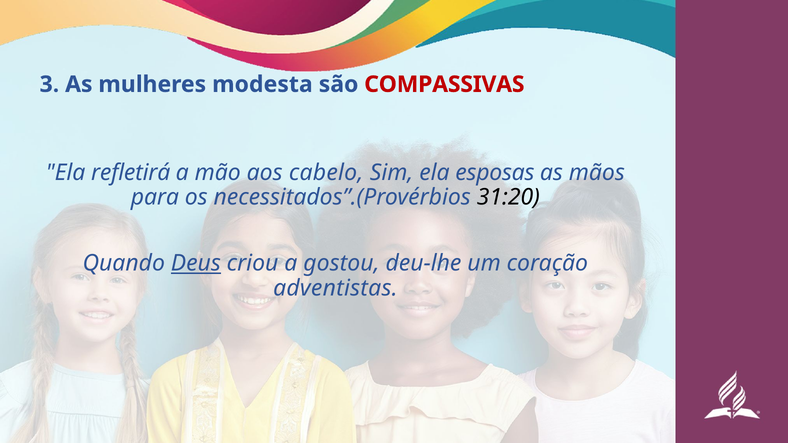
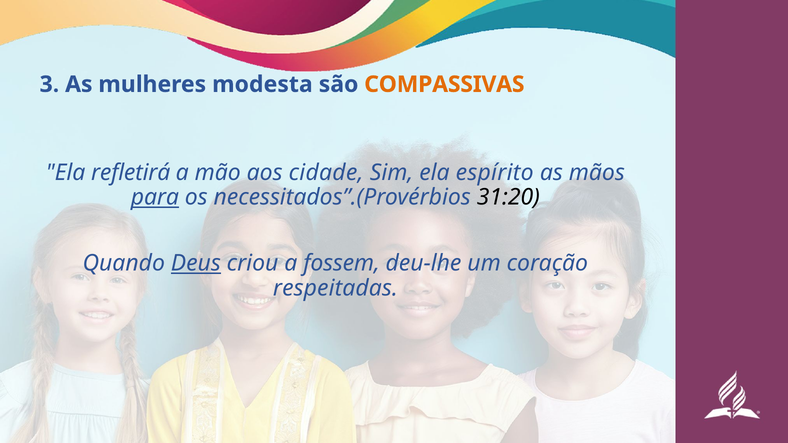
COMPASSIVAS colour: red -> orange (444, 84)
cabelo: cabelo -> cidade (326, 173)
esposas: esposas -> espírito (495, 173)
para underline: none -> present (155, 197)
gostou: gostou -> fossem (342, 263)
adventistas: adventistas -> respeitadas (335, 288)
